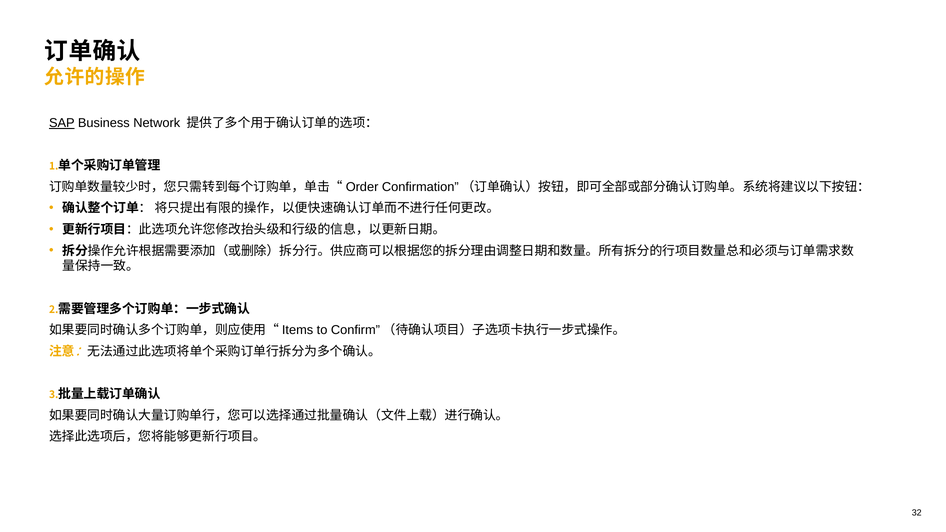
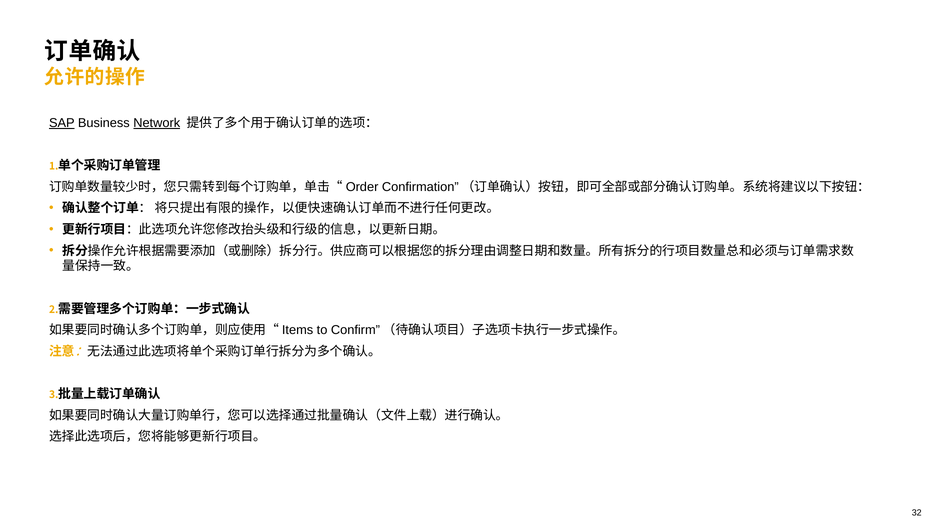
Network underline: none -> present (157, 123)
